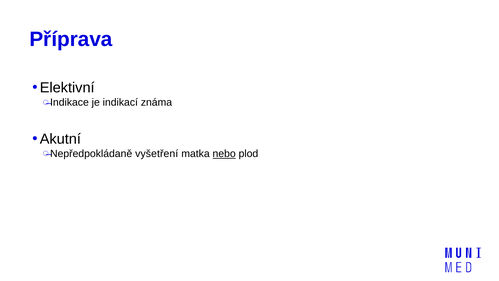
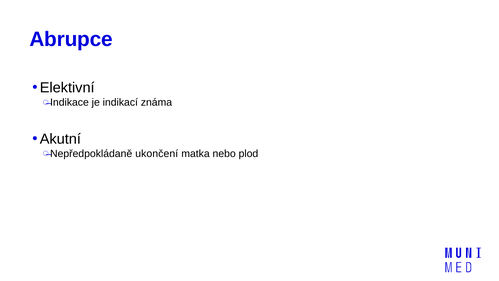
Příprava: Příprava -> Abrupce (71, 39)
vyšetření: vyšetření -> ukončení (157, 154)
nebo underline: present -> none (224, 154)
